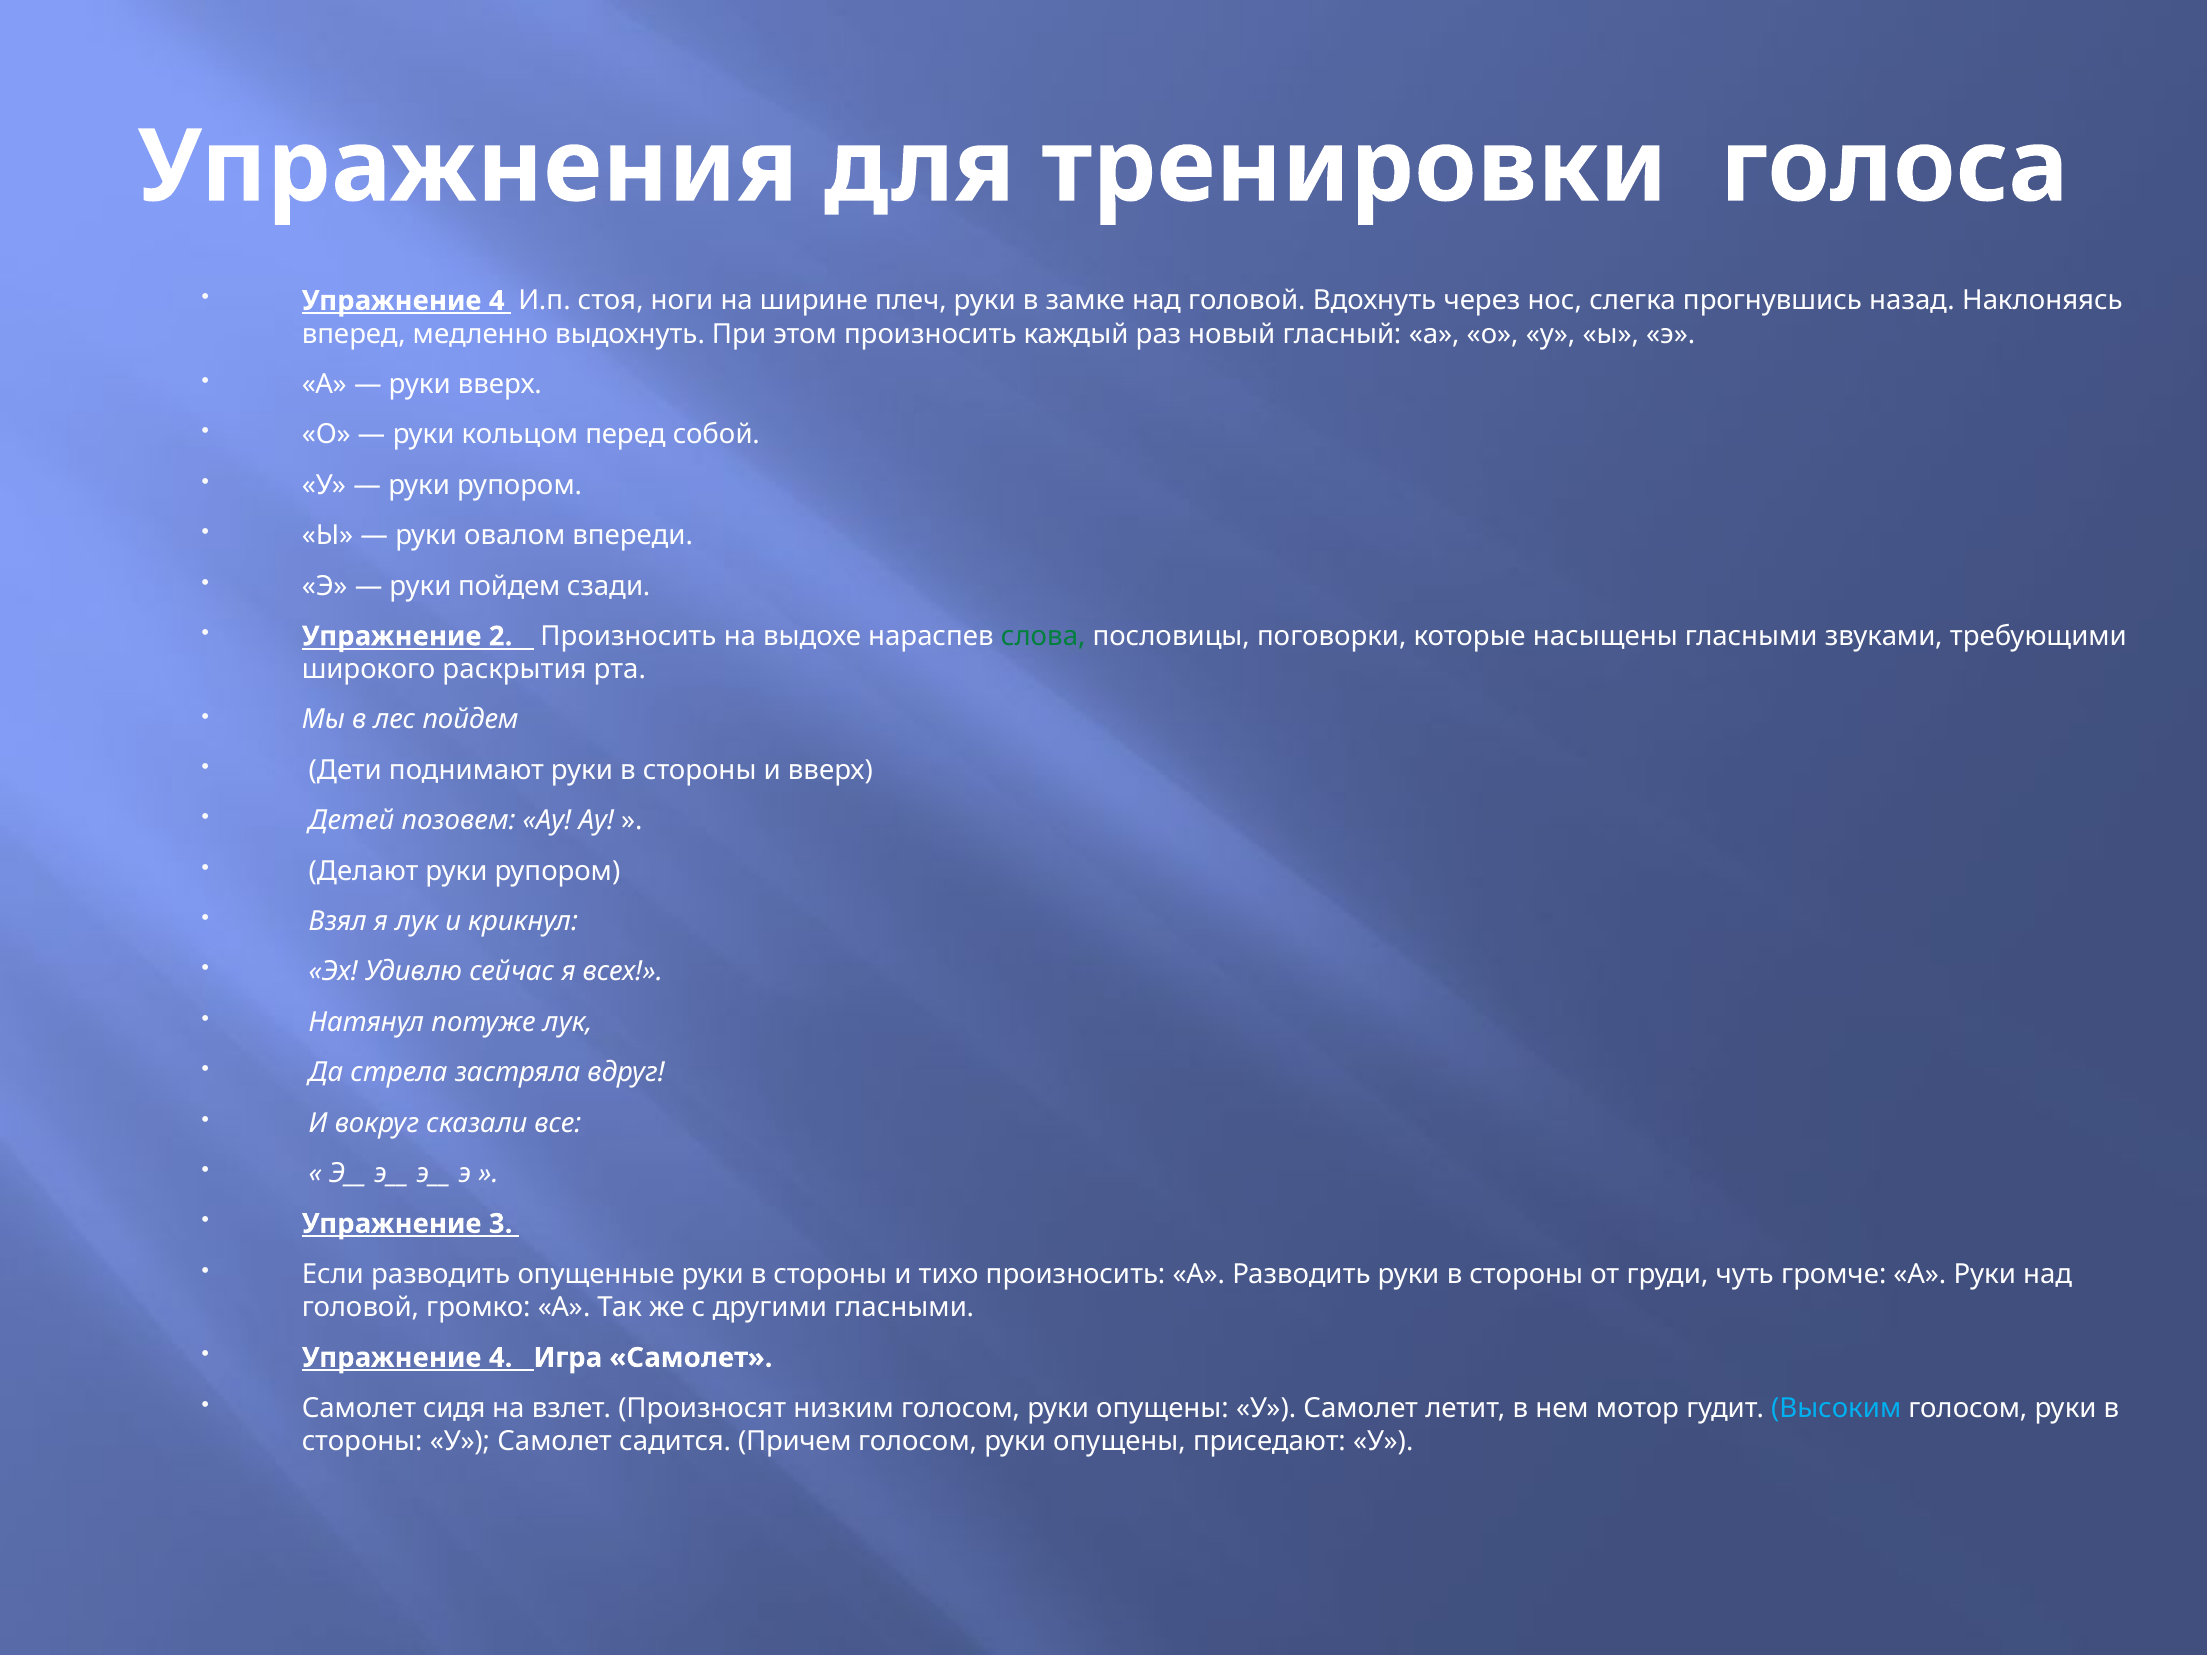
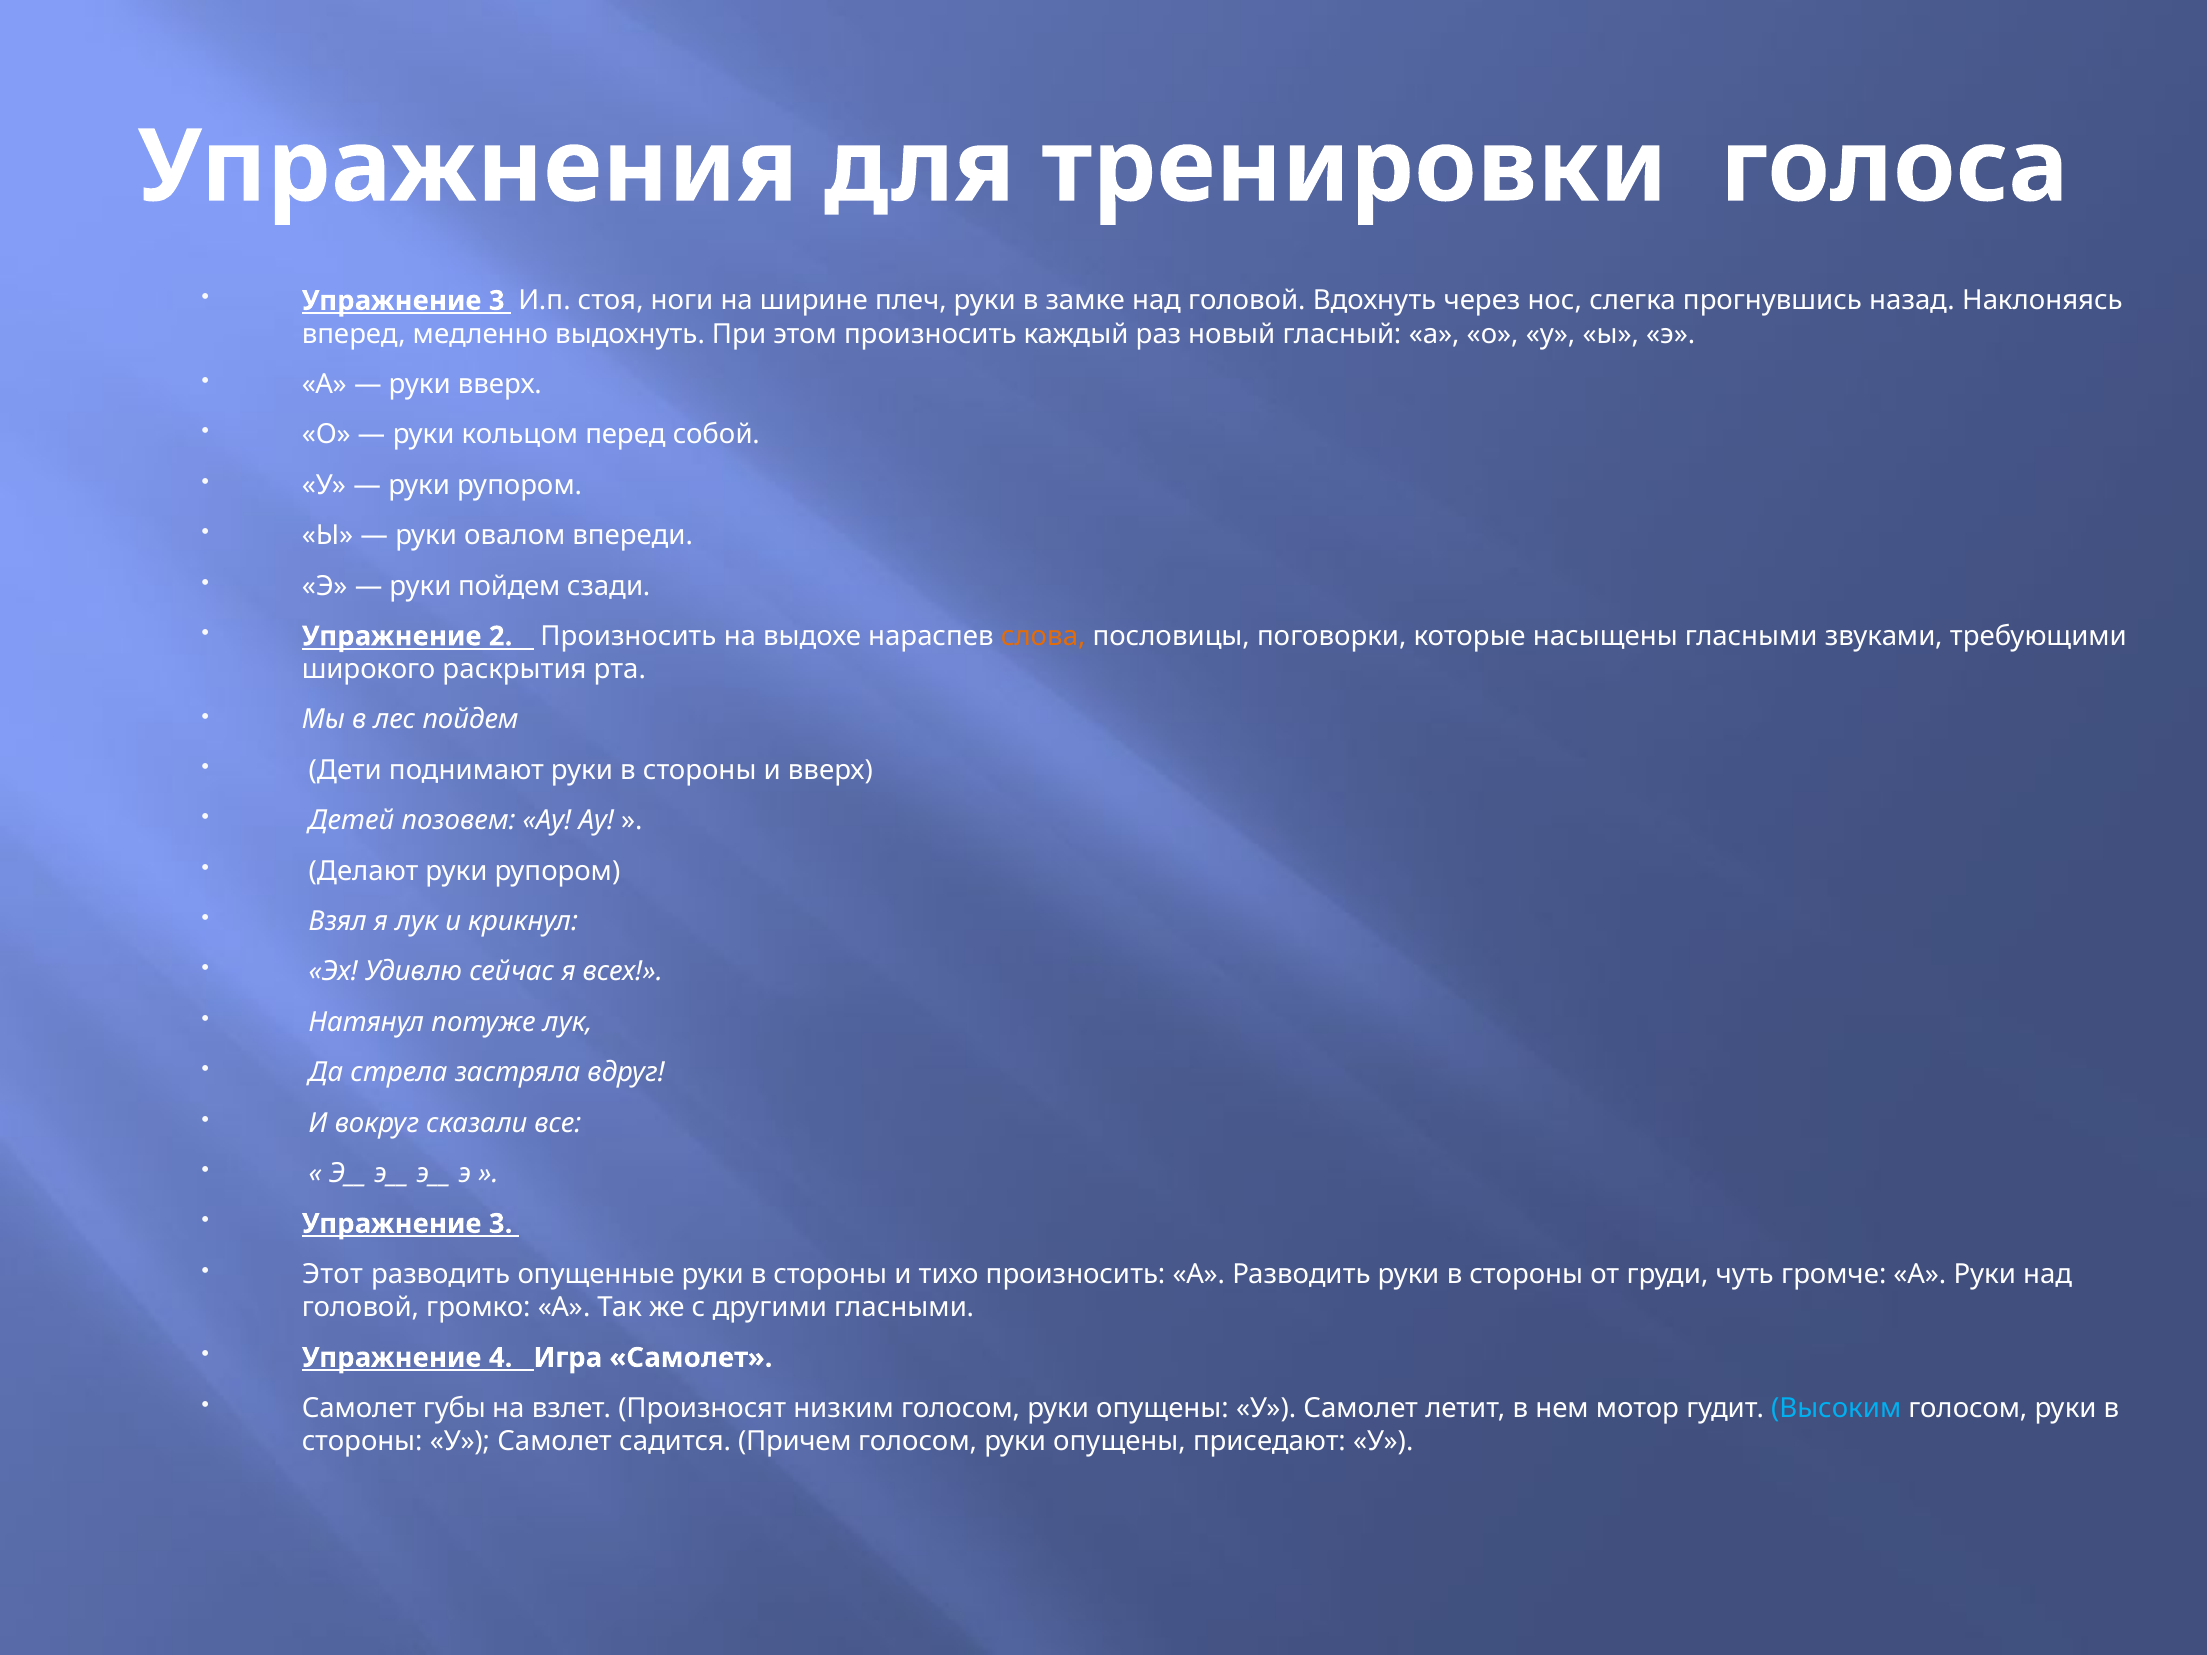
4: 4 -> 3 (497, 301)
слова colour: green -> orange (1043, 636)
Если: Если -> Этот (333, 1274)
сидя: сидя -> губы (454, 1408)
